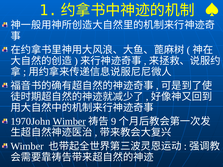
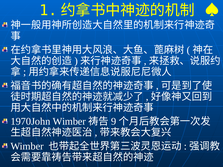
Wimber underline: present -> none (69, 122)
